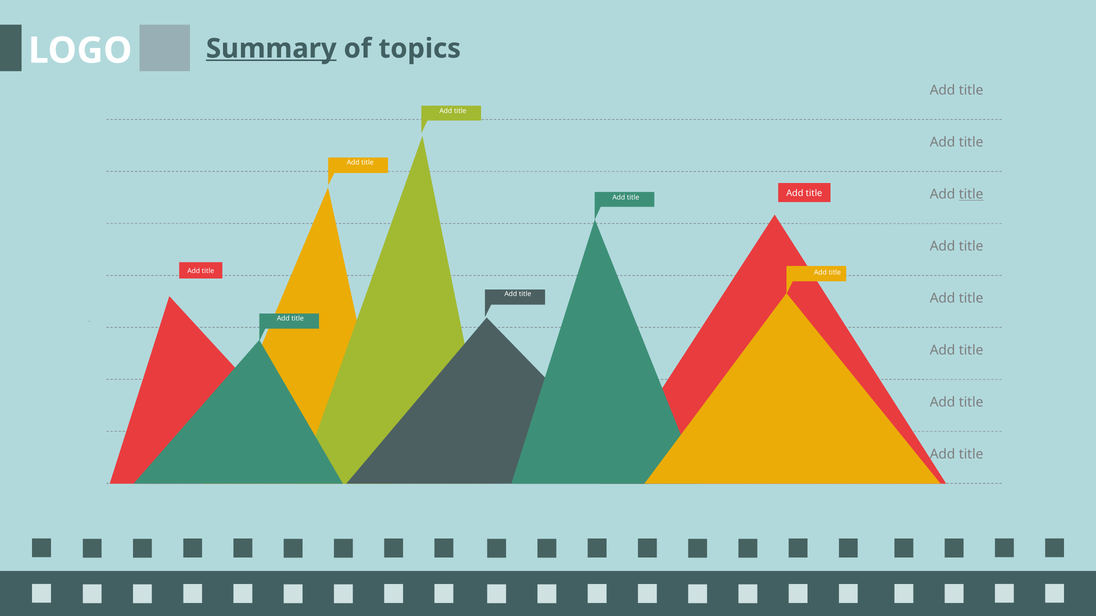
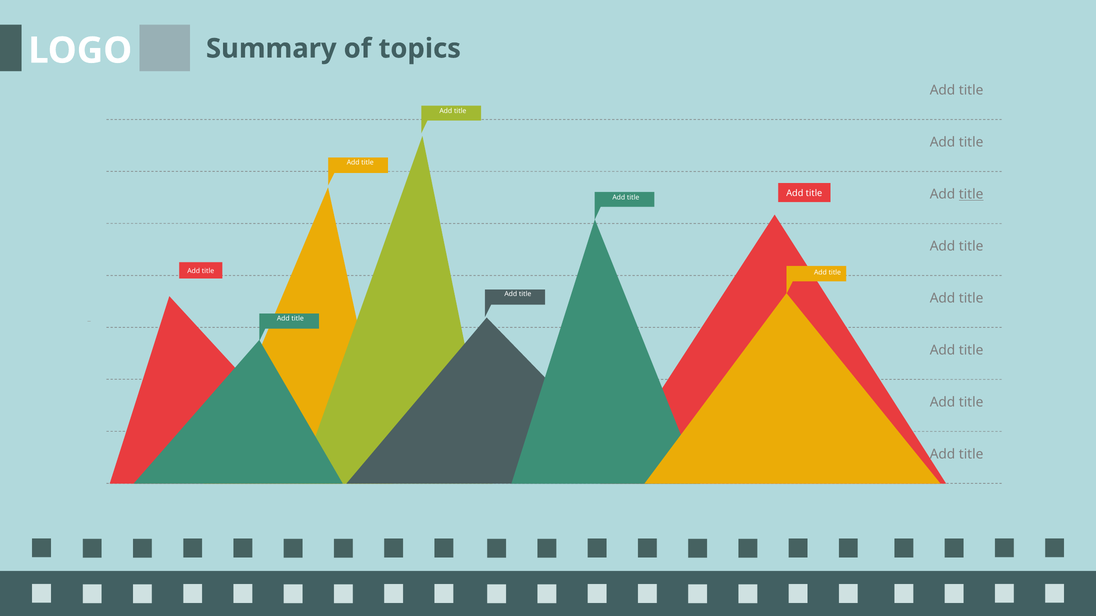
Summary underline: present -> none (271, 49)
